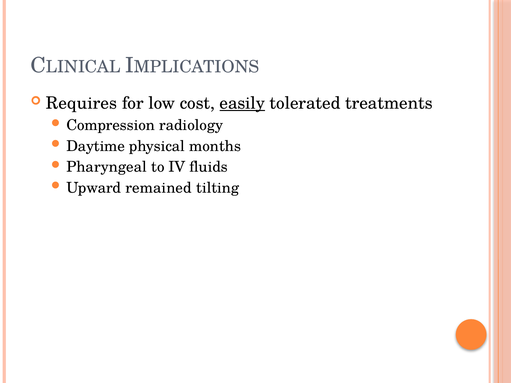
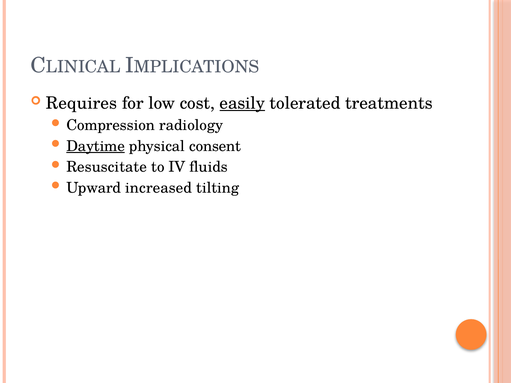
Daytime underline: none -> present (96, 146)
months: months -> consent (215, 146)
Pharyngeal: Pharyngeal -> Resuscitate (107, 167)
remained: remained -> increased (159, 188)
